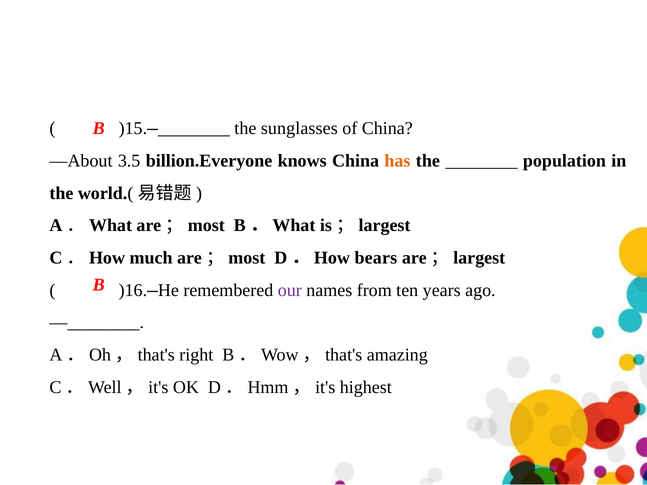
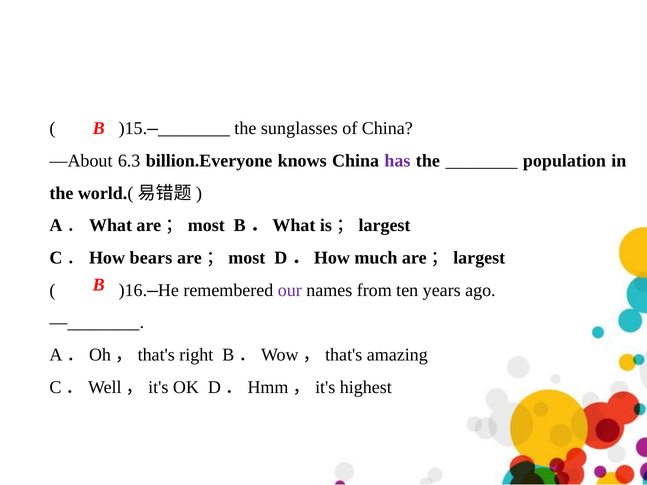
3.5: 3.5 -> 6.3 (129, 161)
has colour: orange -> purple (397, 161)
much: much -> bears (151, 258)
bears: bears -> much (376, 258)
